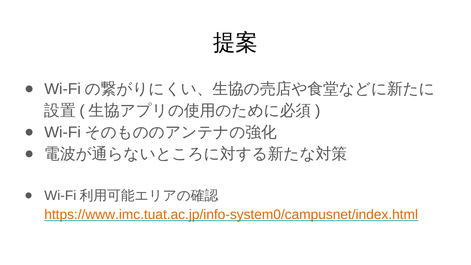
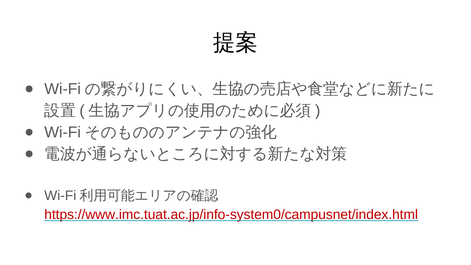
https://www.imc.tuat.ac.jp/info-system0/campusnet/index.html colour: orange -> red (231, 215)
